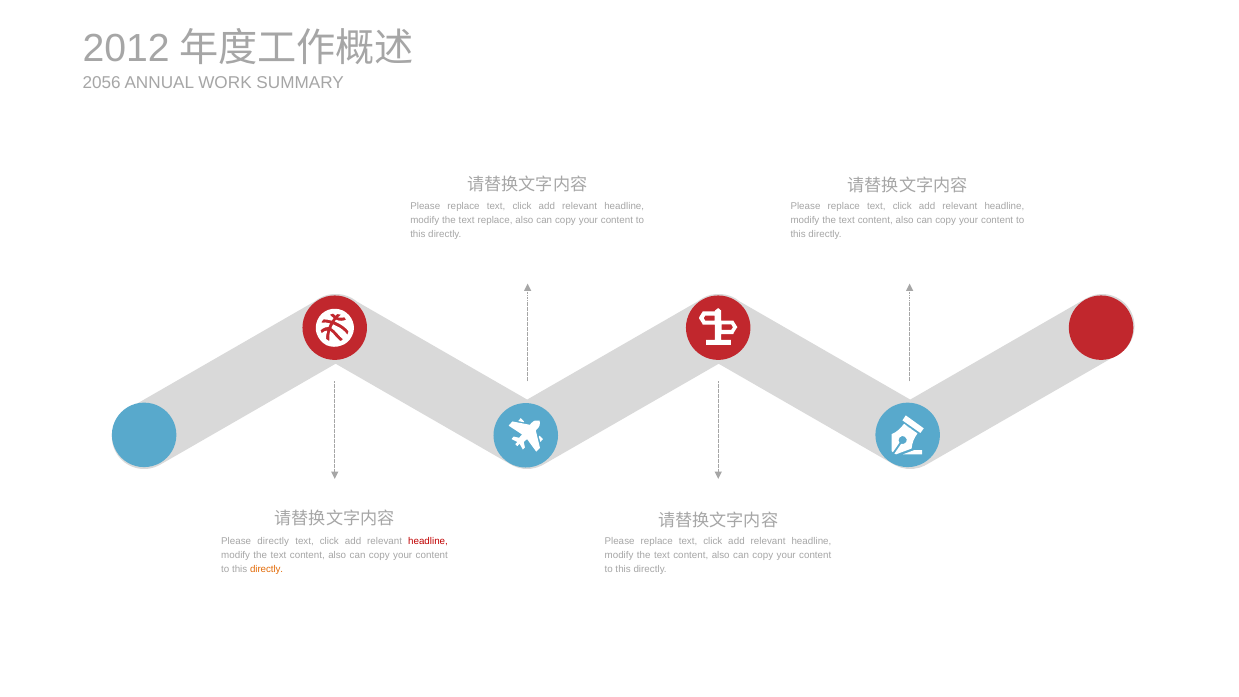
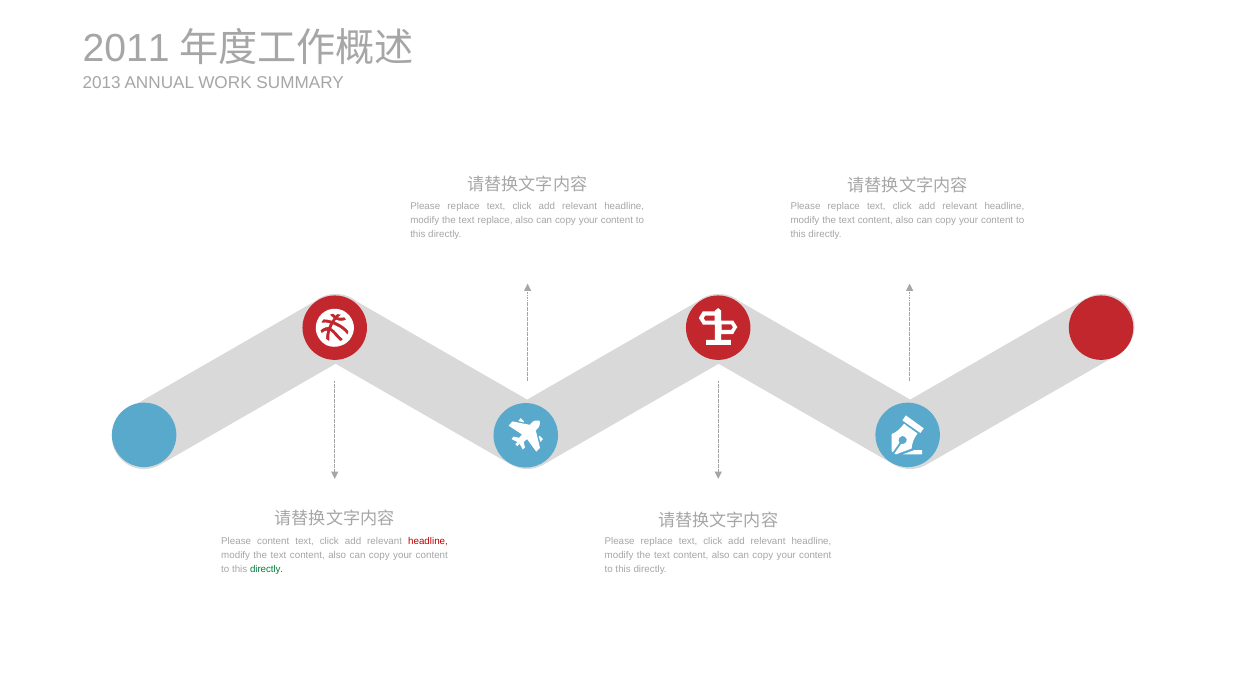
2012: 2012 -> 2011 (126, 49)
2056: 2056 -> 2013 (102, 83)
Please directly: directly -> content (273, 541)
directly colour: orange -> green (267, 569)
